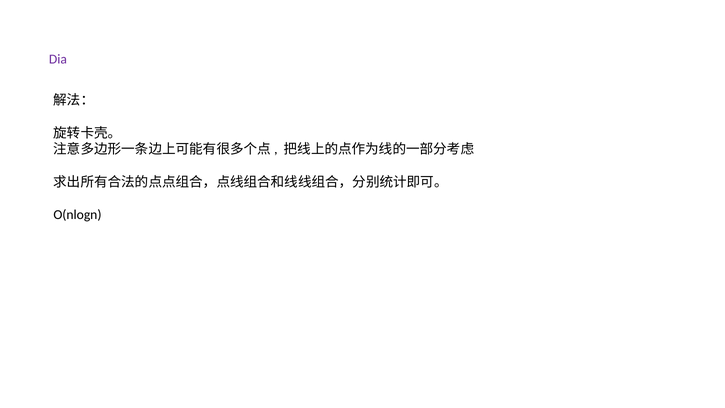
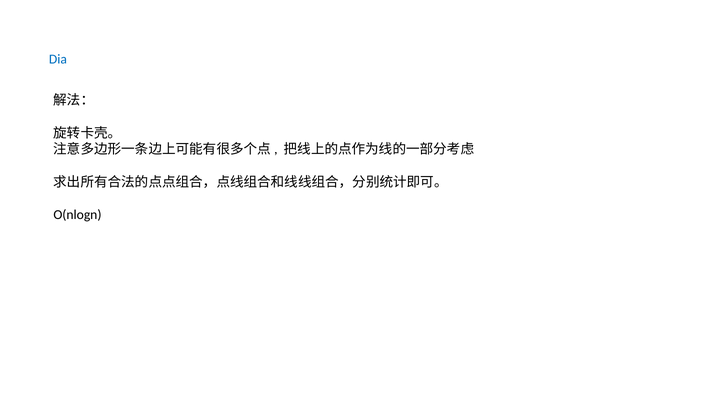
Dia colour: purple -> blue (58, 59)
